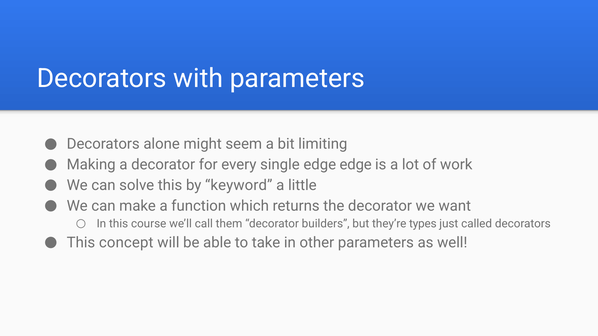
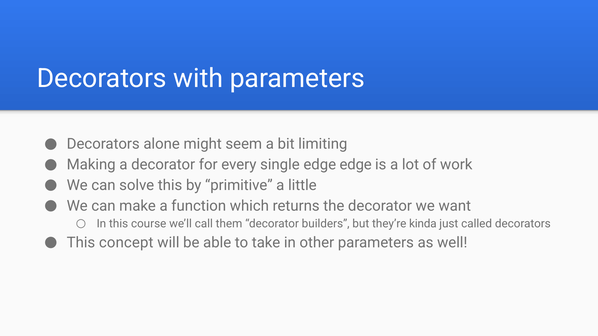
keyword: keyword -> primitive (239, 185)
types: types -> kinda (423, 224)
